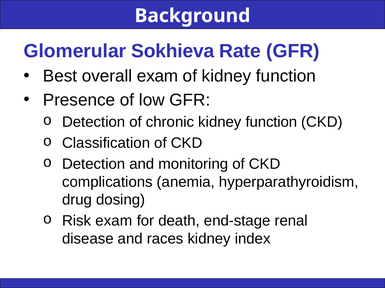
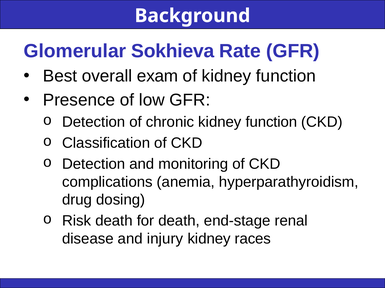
Risk exam: exam -> death (114, 221)
races: races -> injury (165, 239)
index: index -> races (253, 239)
